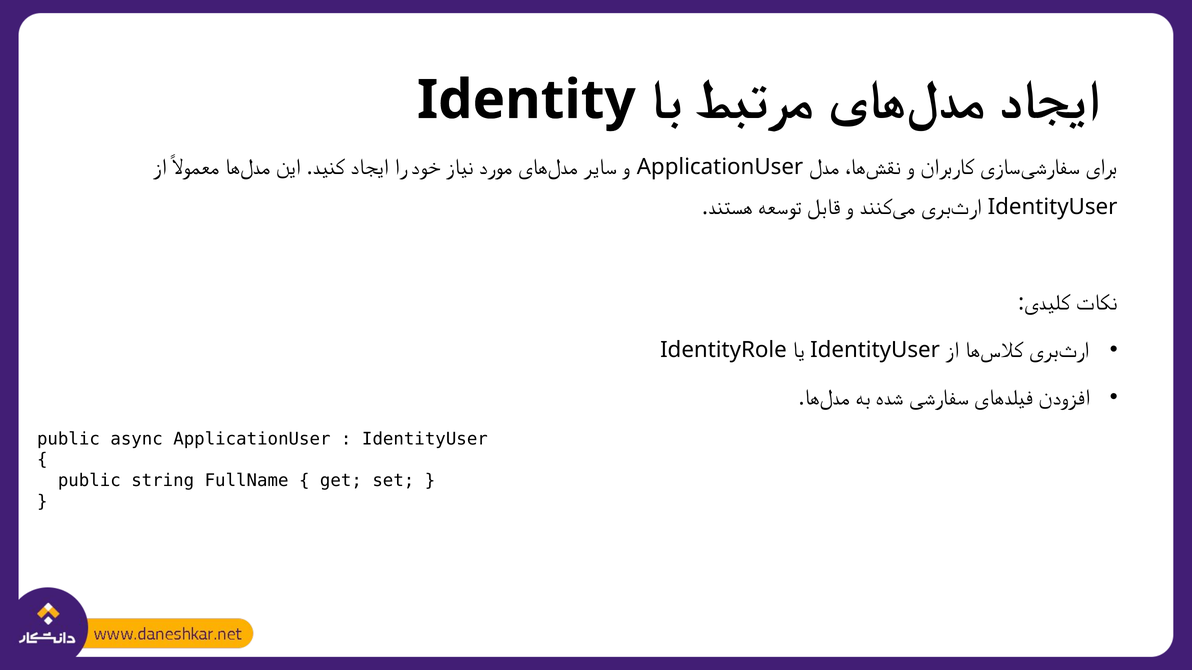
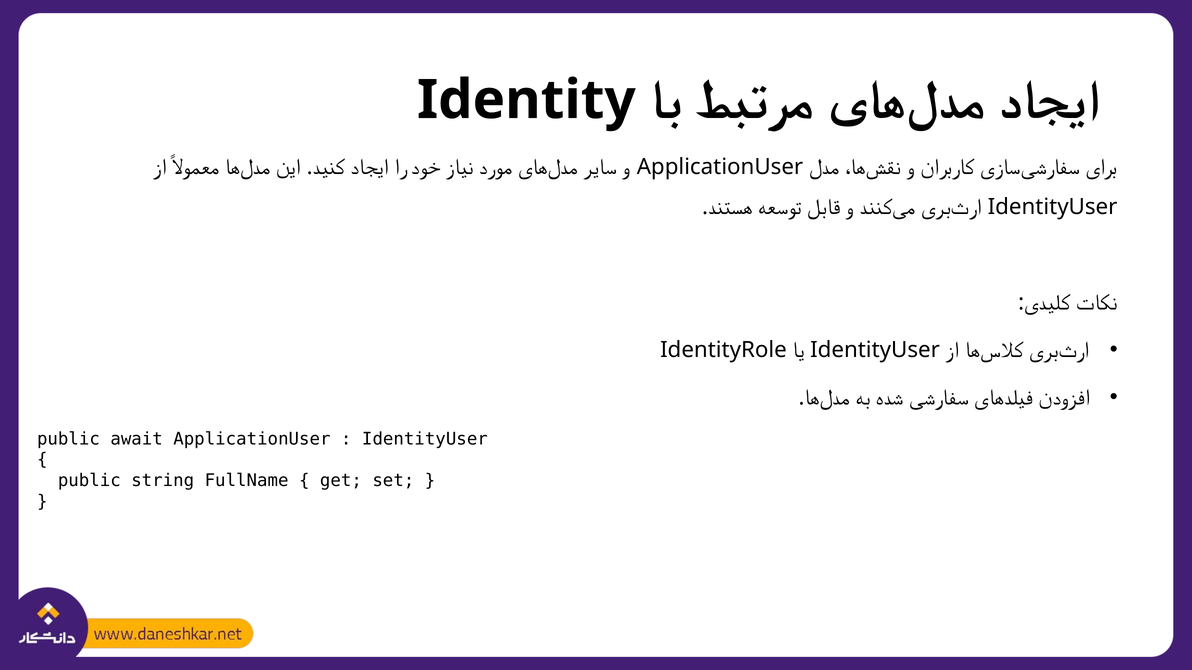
async: async -> await (137, 439)
